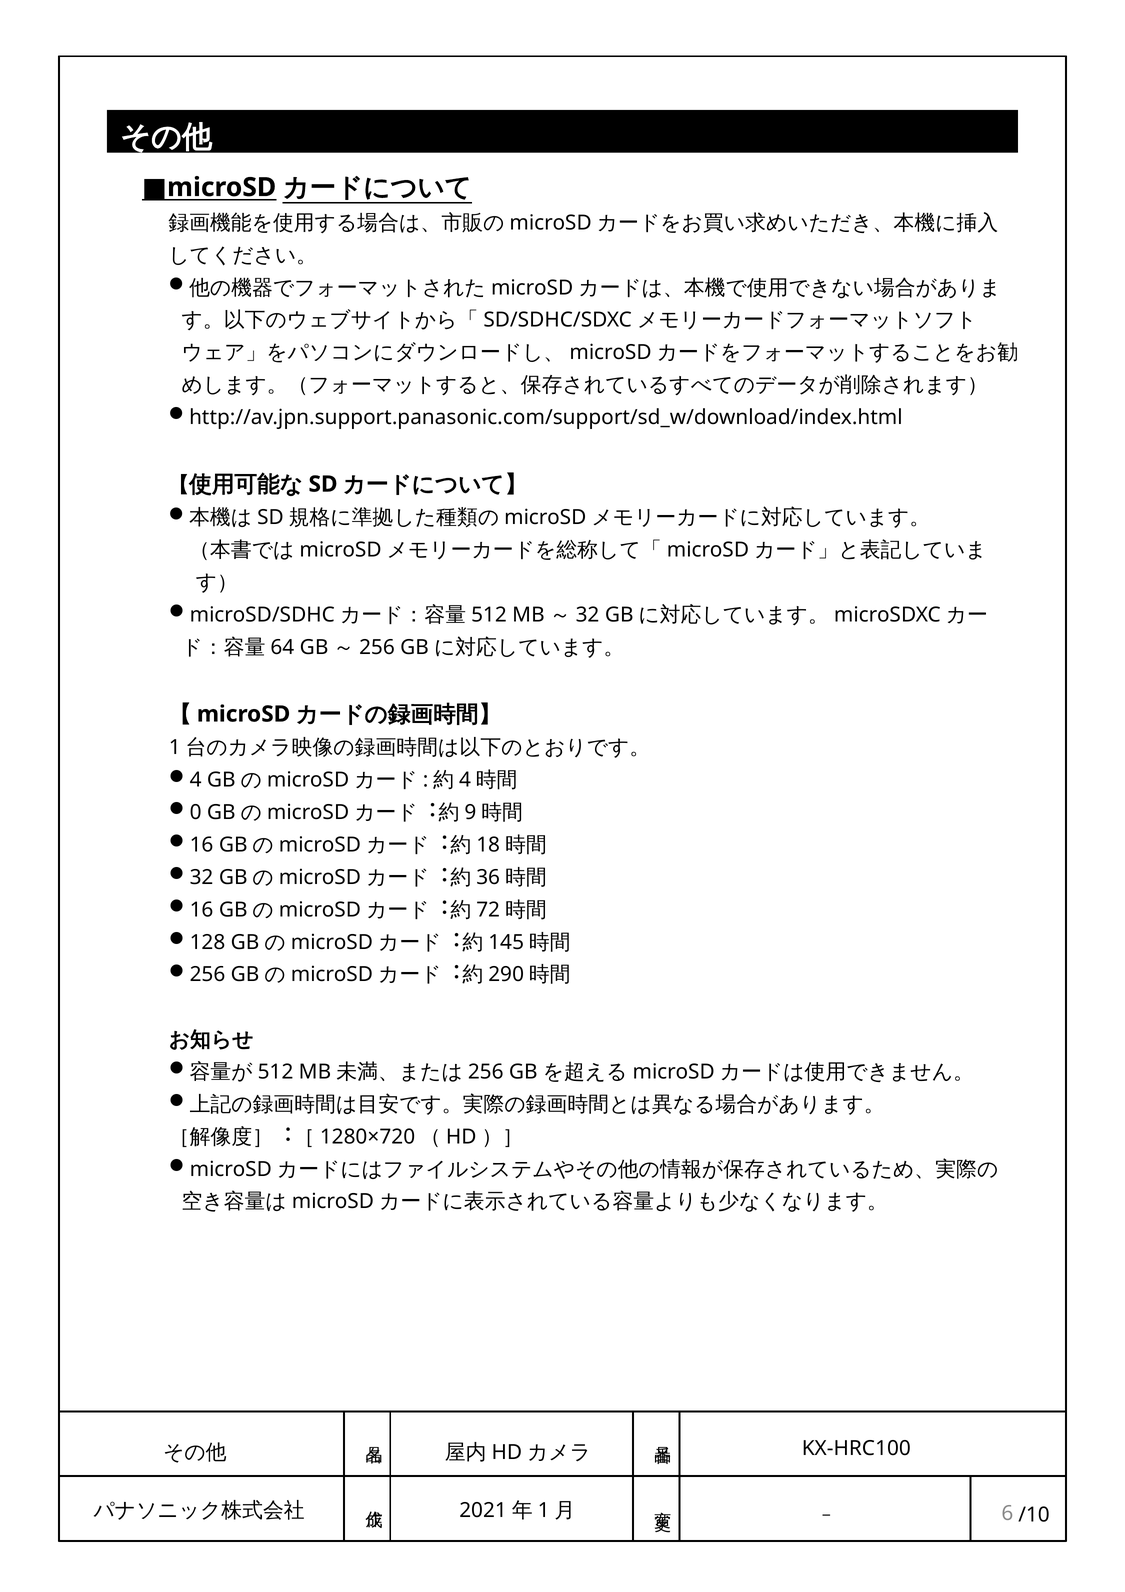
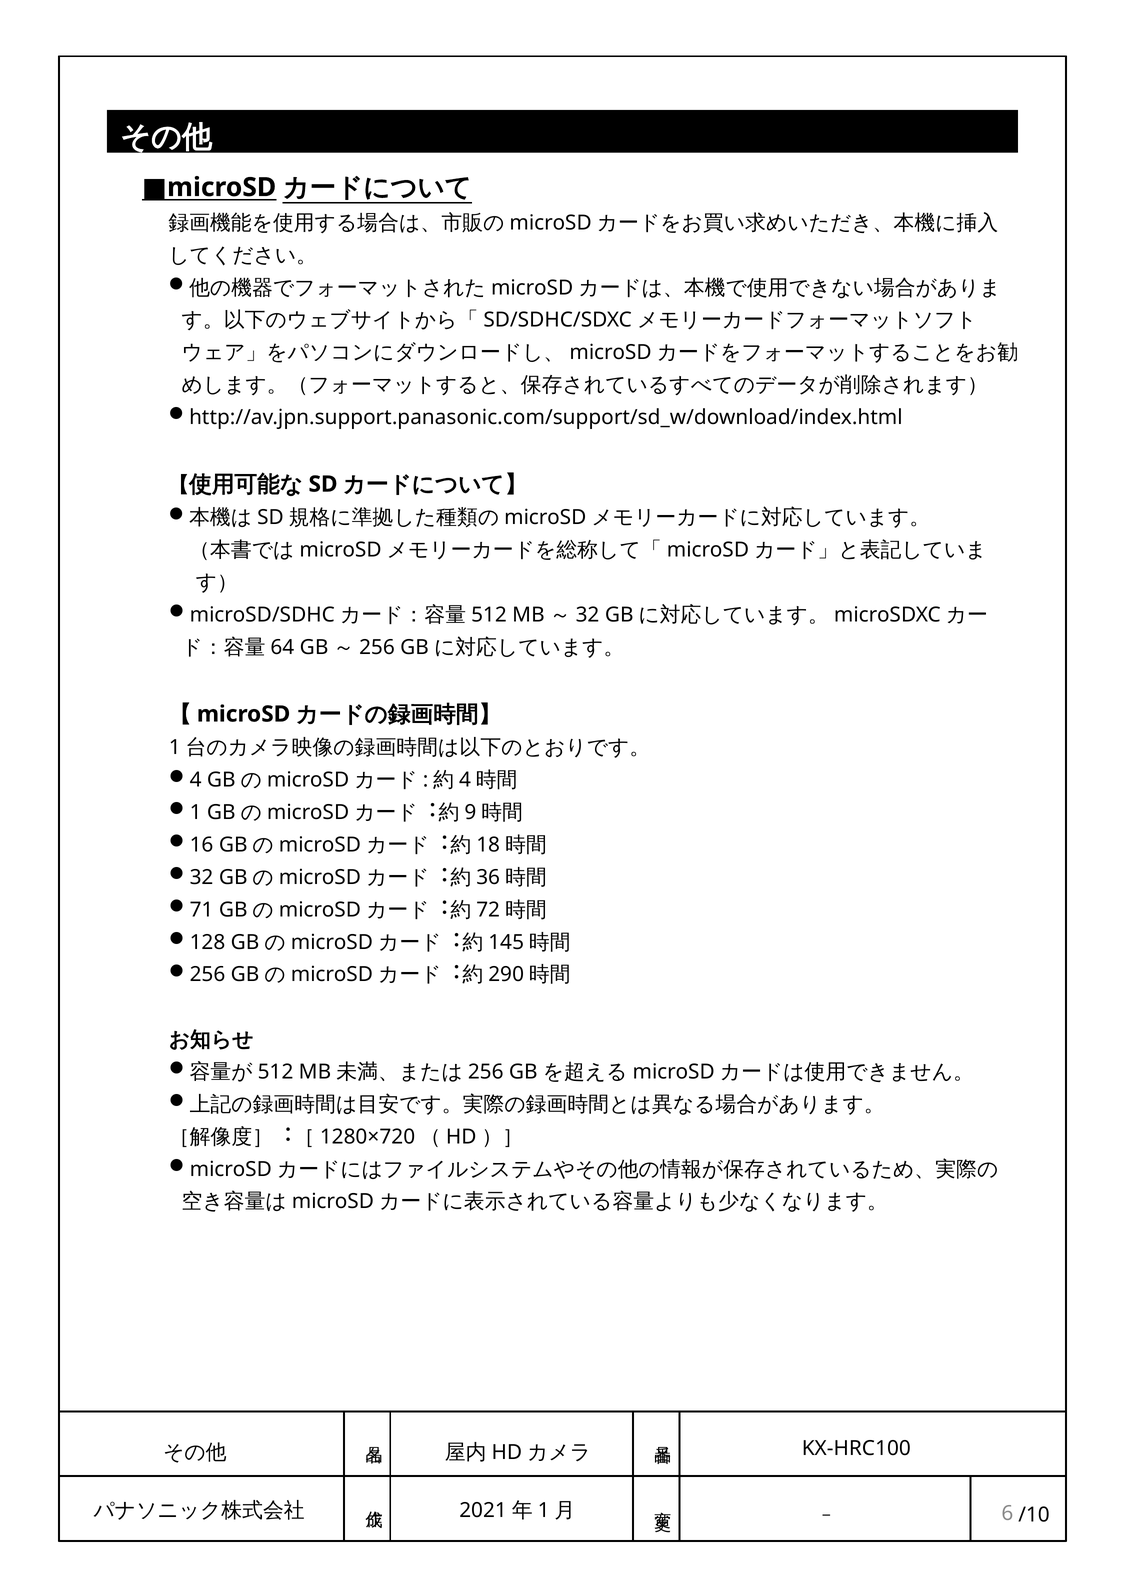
0: 0 -> 1 (196, 812)
16: 16 -> 71 (202, 909)
